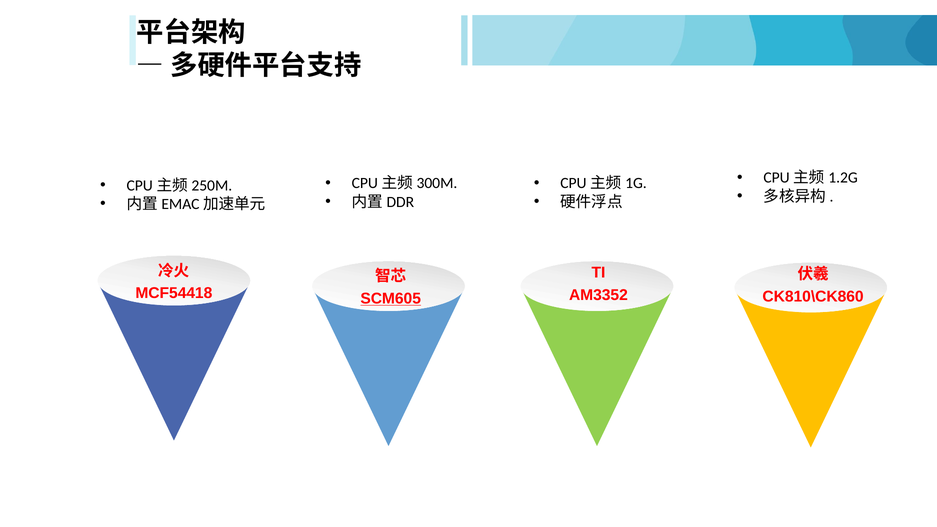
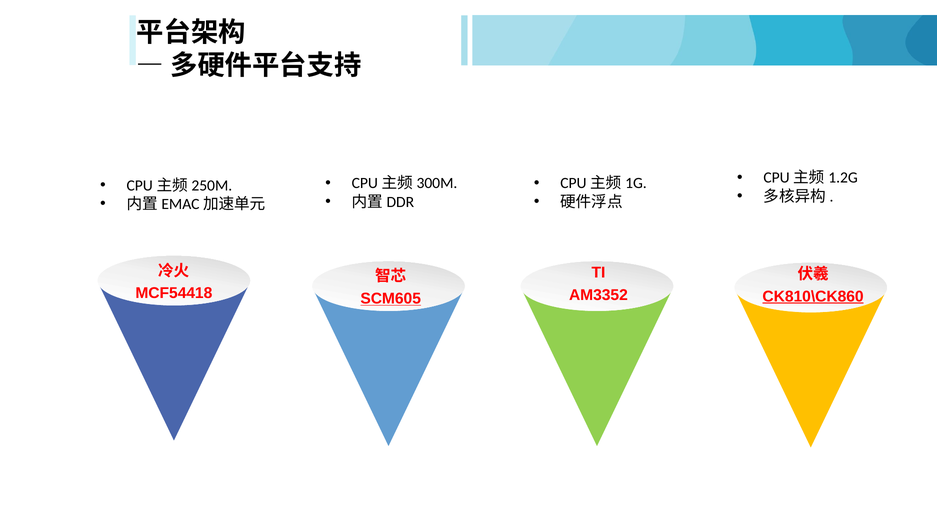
CK810\CK860 underline: none -> present (813, 297)
